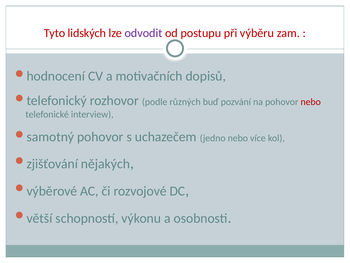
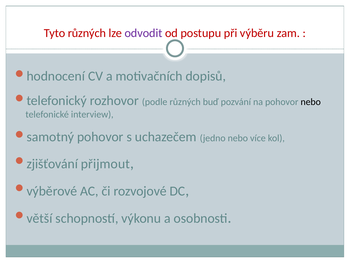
Tyto lidských: lidských -> různých (87, 33)
nebo colour: red -> black (311, 102)
nějakých: nějakých -> přijmout (105, 163)
